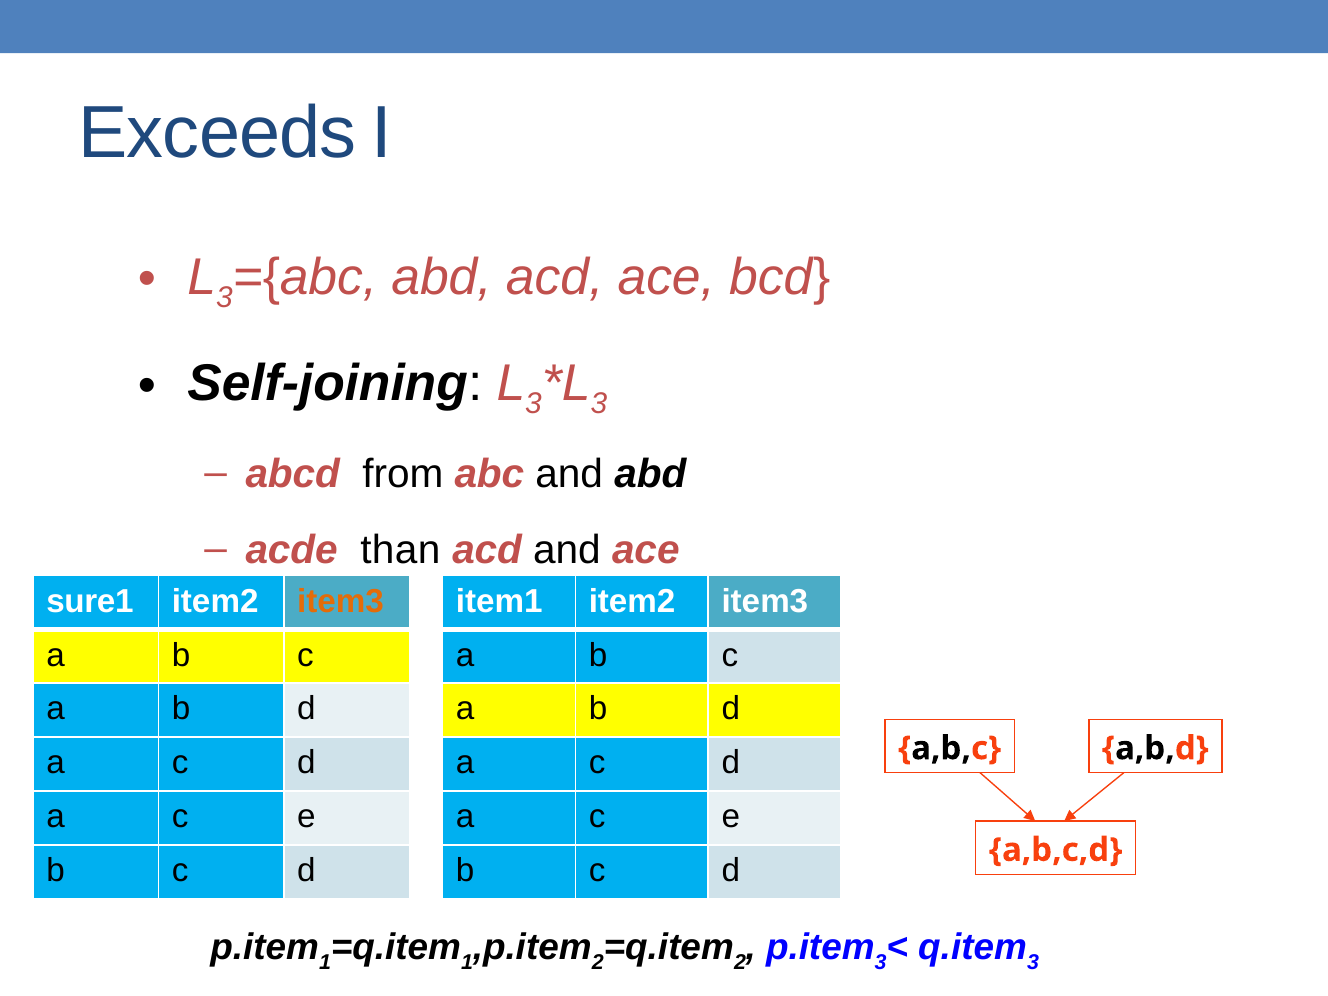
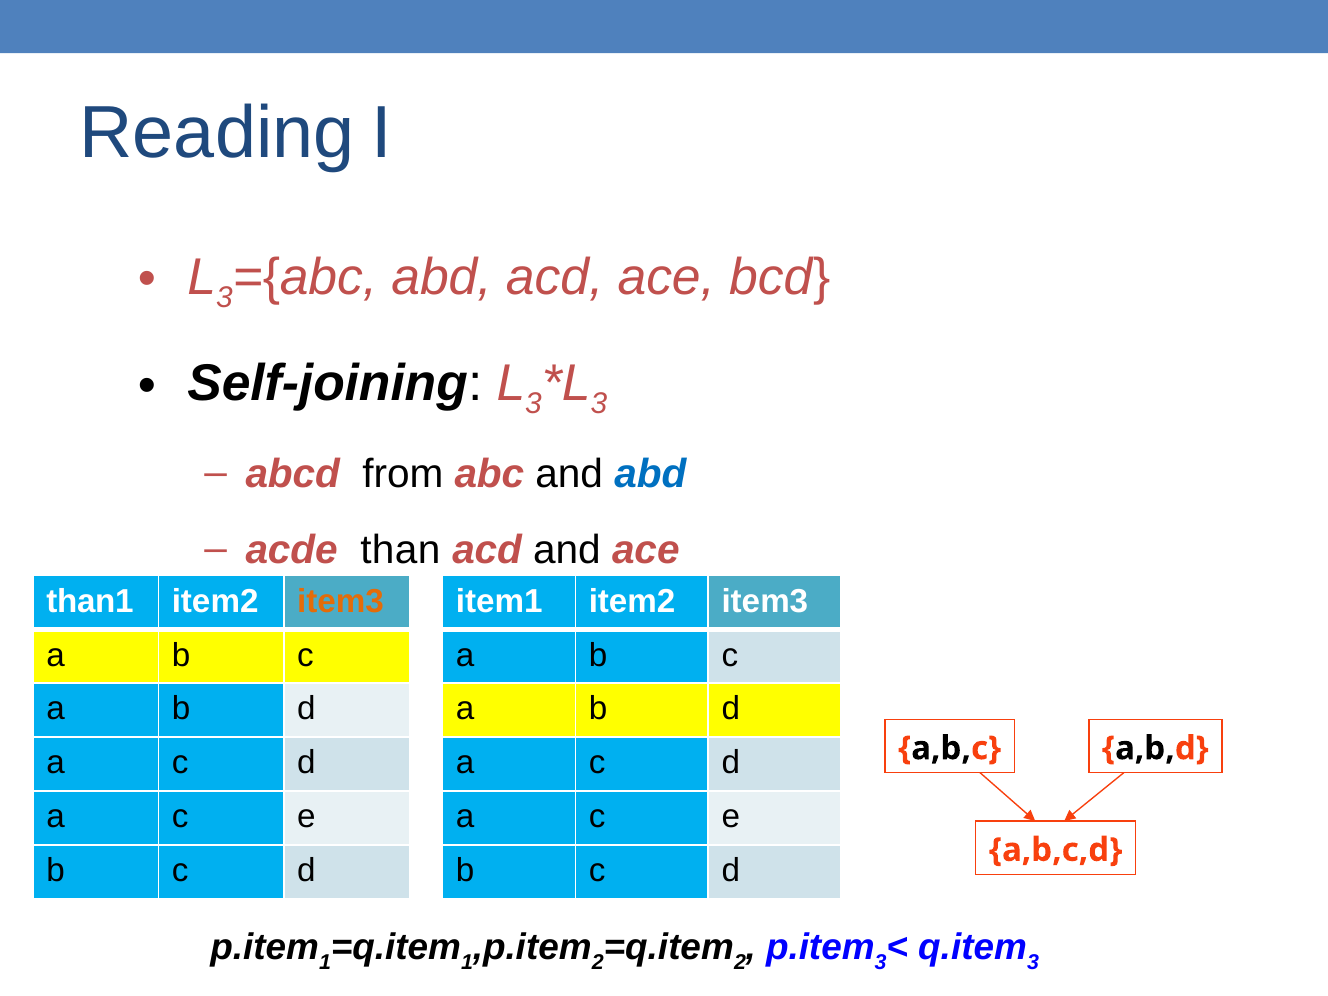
Exceeds: Exceeds -> Reading (217, 133)
abd colour: black -> blue (650, 474)
sure1: sure1 -> than1 (90, 601)
